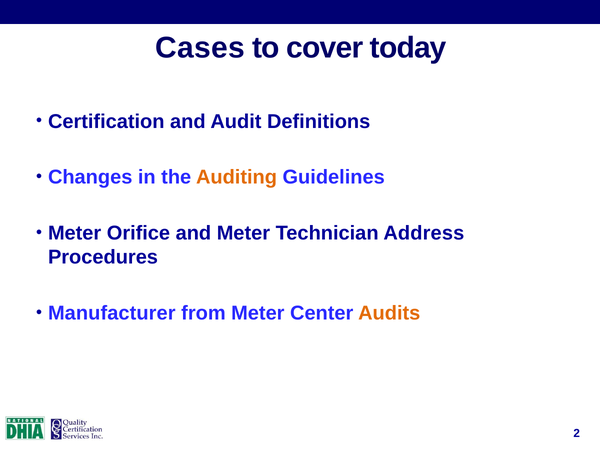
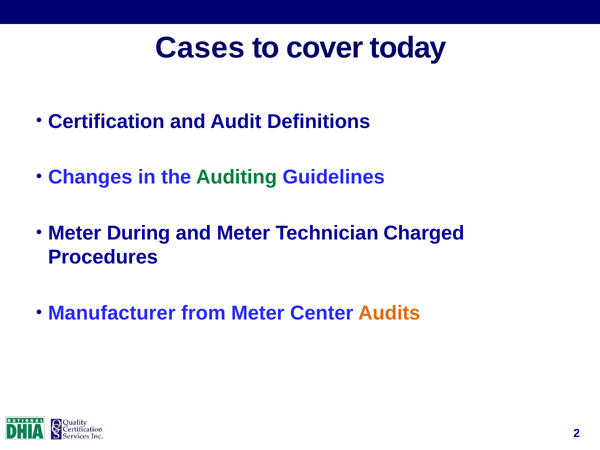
Auditing colour: orange -> green (237, 177)
Orifice: Orifice -> During (139, 233)
Address: Address -> Charged (424, 233)
